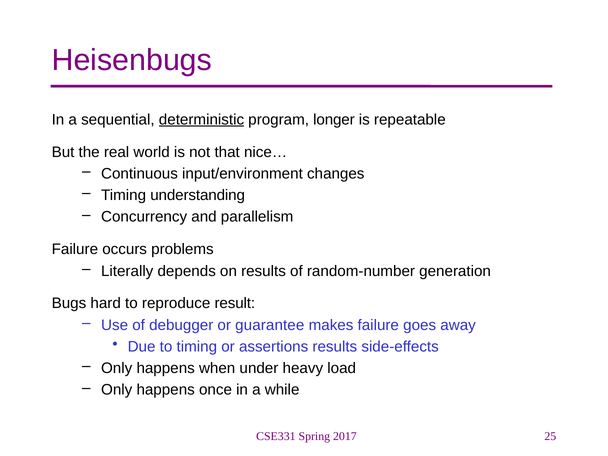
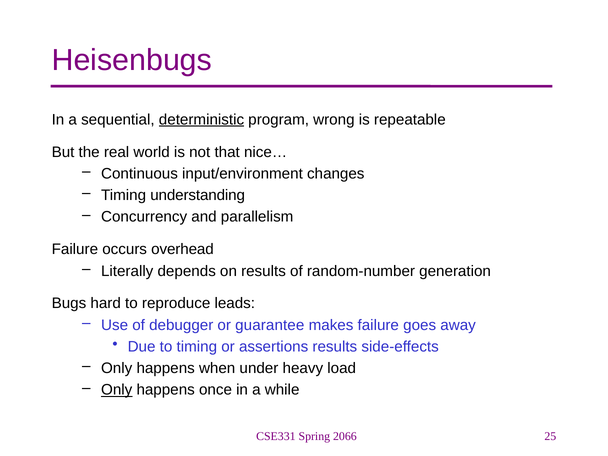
longer: longer -> wrong (334, 120)
problems: problems -> overhead (182, 249)
result: result -> leads (235, 303)
Only underline: none -> present (117, 390)
2017: 2017 -> 2066 (345, 437)
